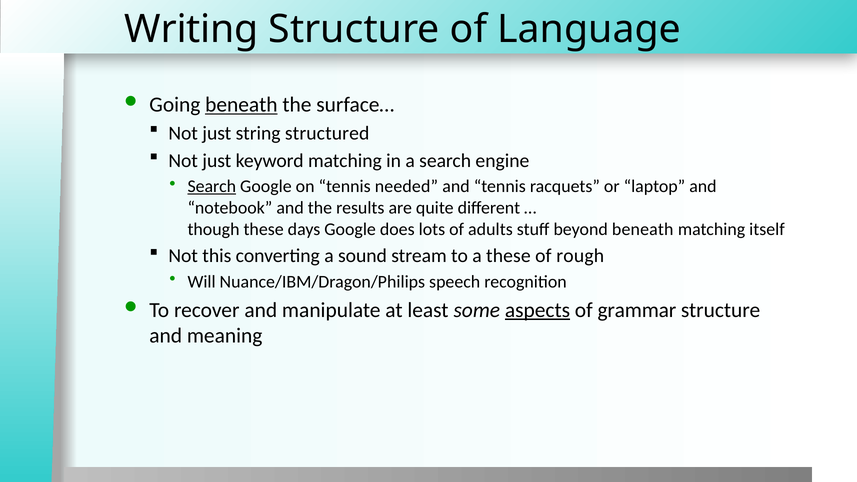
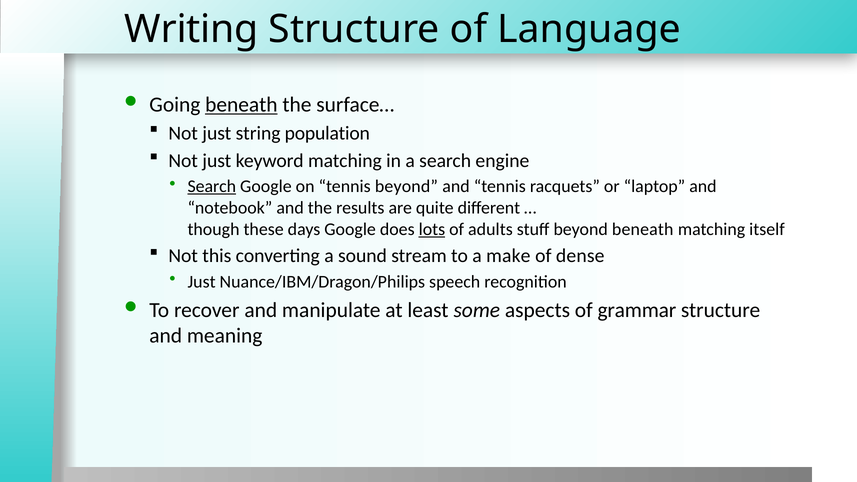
structured: structured -> population (327, 133)
tennis needed: needed -> beyond (406, 187)
lots underline: none -> present (432, 229)
a these: these -> make (508, 256)
rough: rough -> dense (580, 256)
Will: Will -> Just (202, 282)
aspects underline: present -> none (537, 310)
